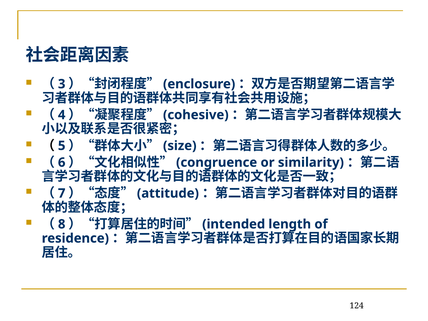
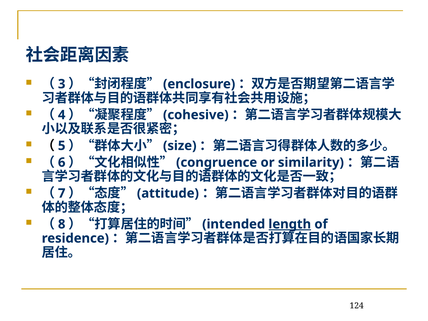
length underline: none -> present (290, 224)
